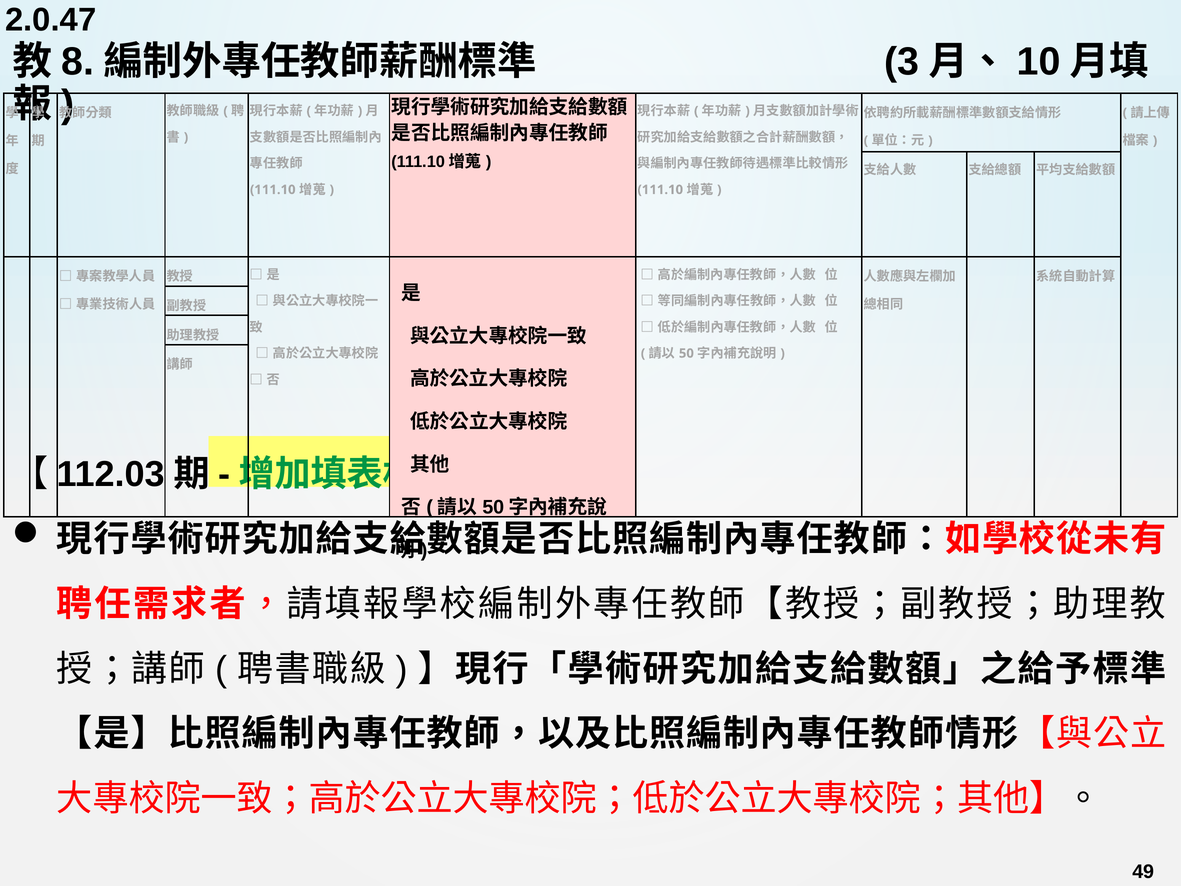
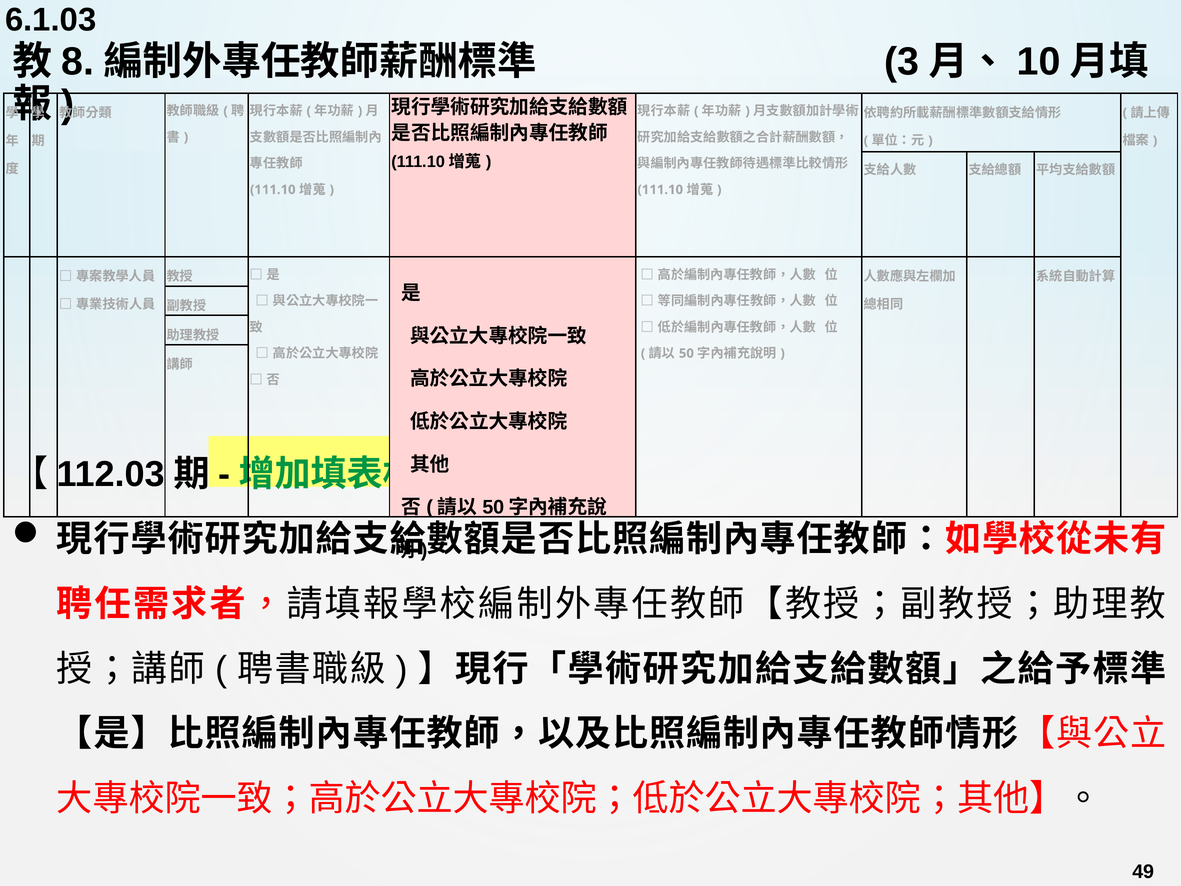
2.0.47: 2.0.47 -> 6.1.03 (51, 20)
